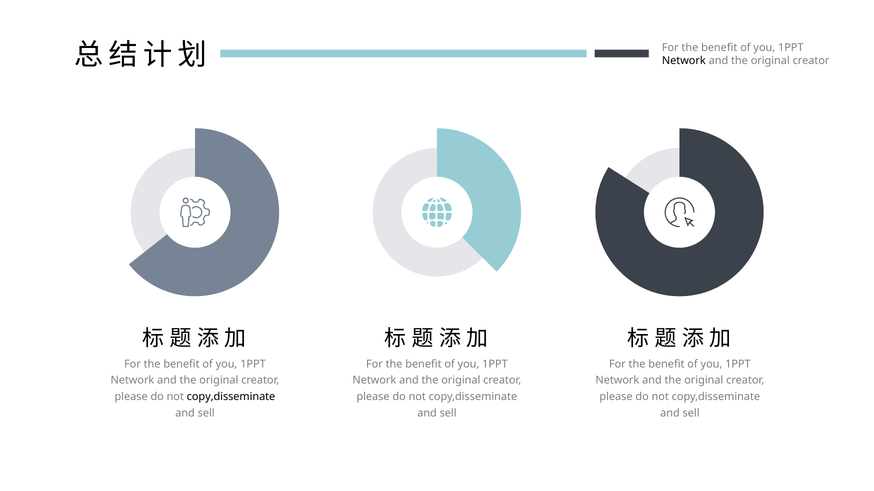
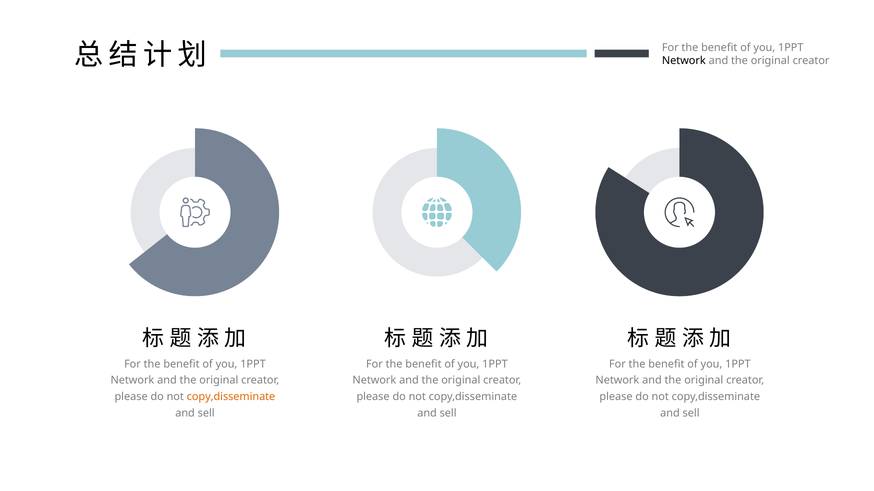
copy,disseminate colour: black -> orange (231, 397)
